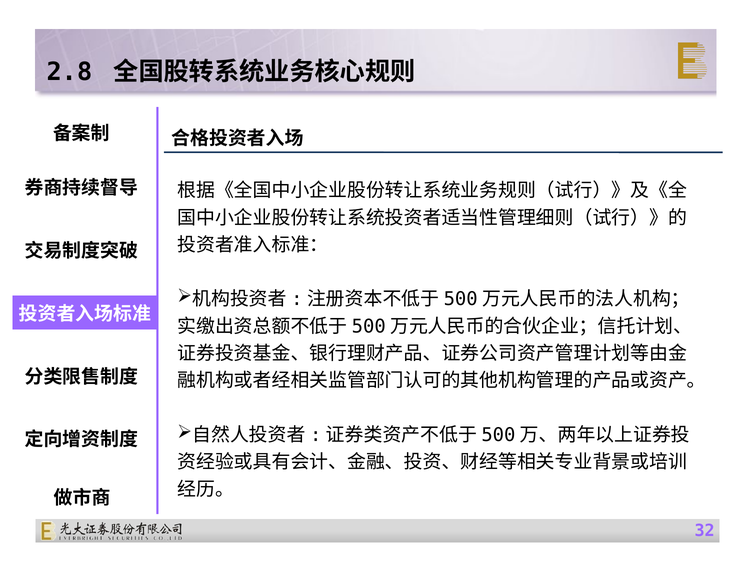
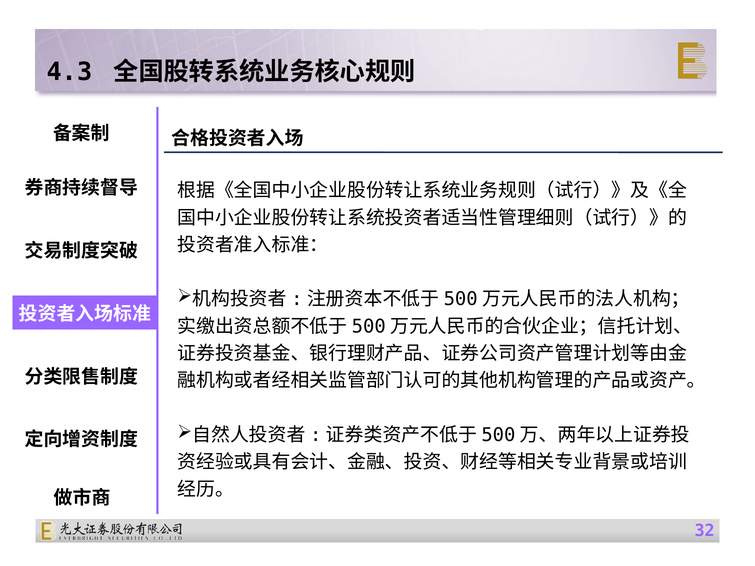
2.8: 2.8 -> 4.3 (70, 72)
